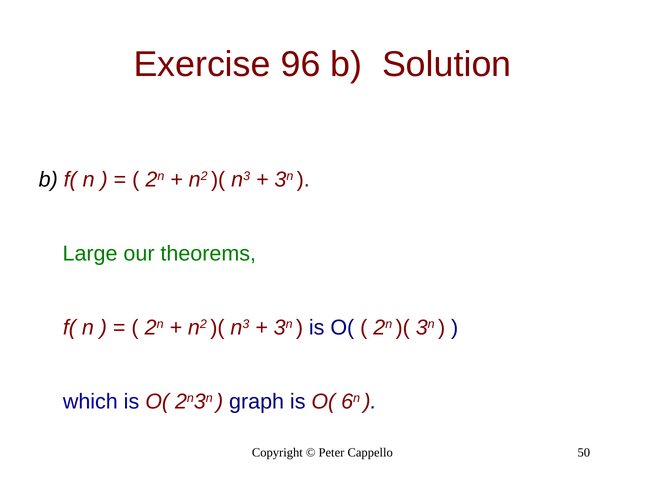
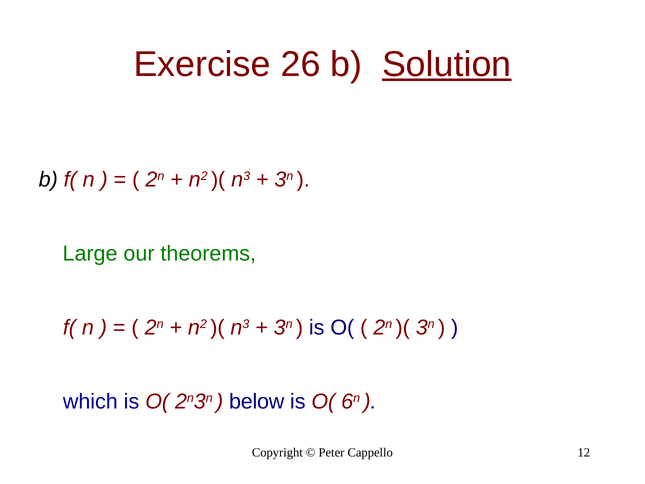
96: 96 -> 26 (301, 64)
Solution underline: none -> present (447, 64)
graph: graph -> below (257, 402)
50: 50 -> 12 (584, 452)
